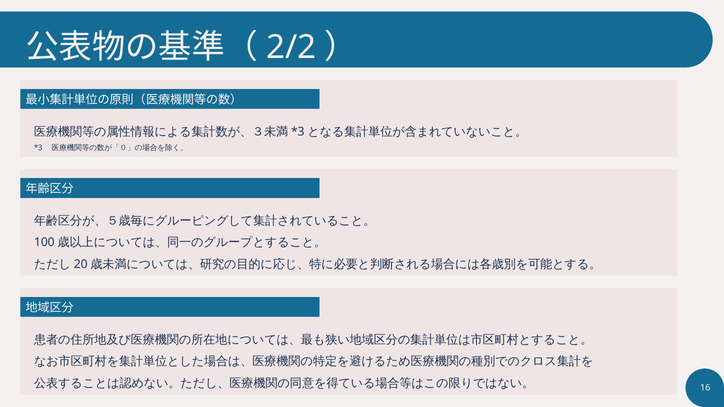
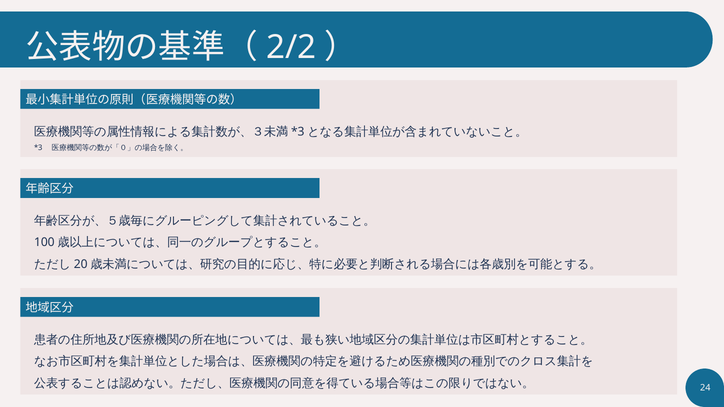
16: 16 -> 24 (705, 388)
